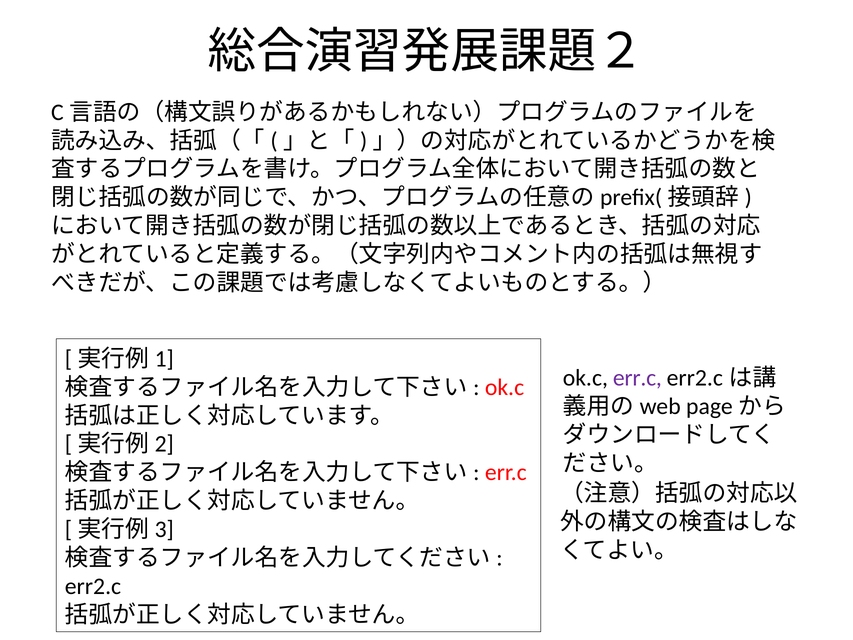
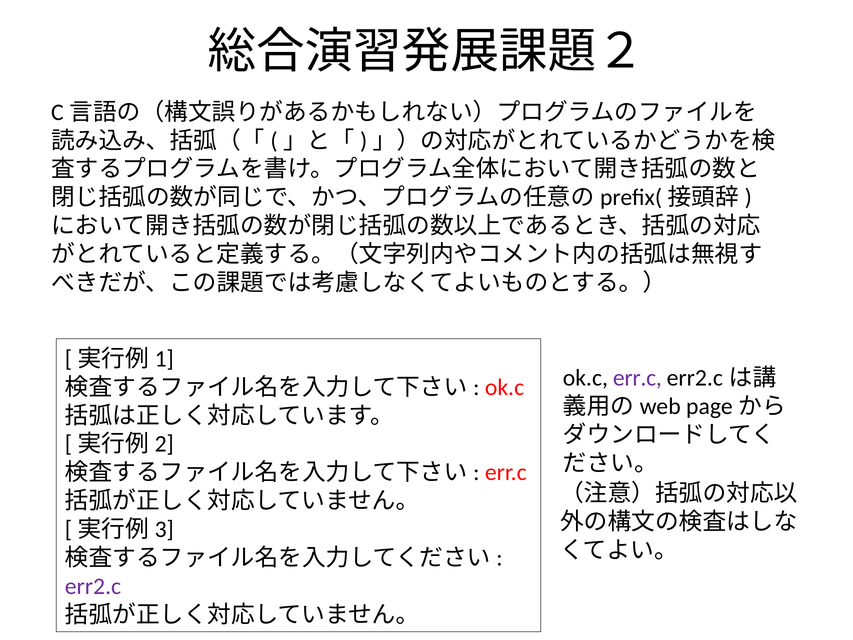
err2.c colour: black -> purple (93, 586)
